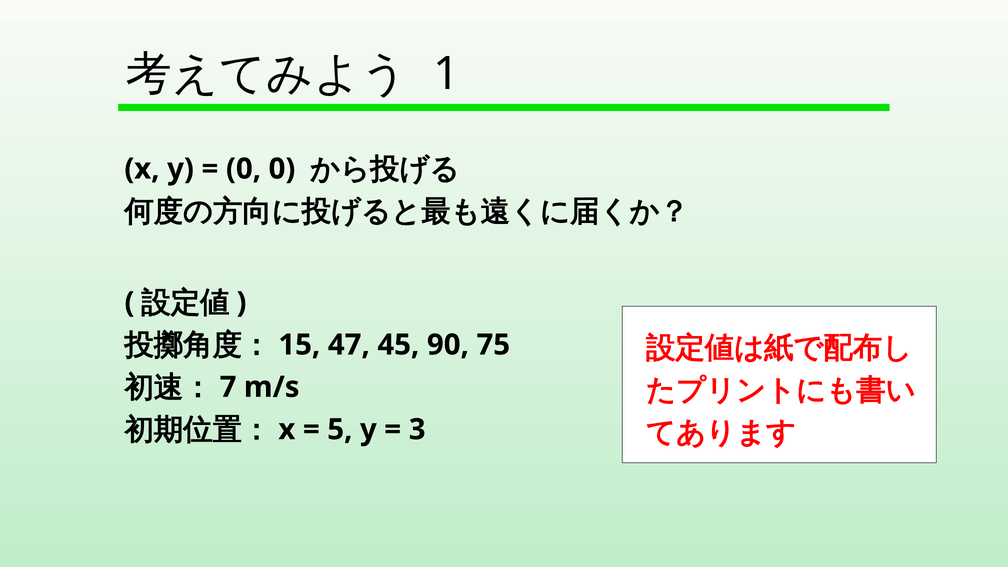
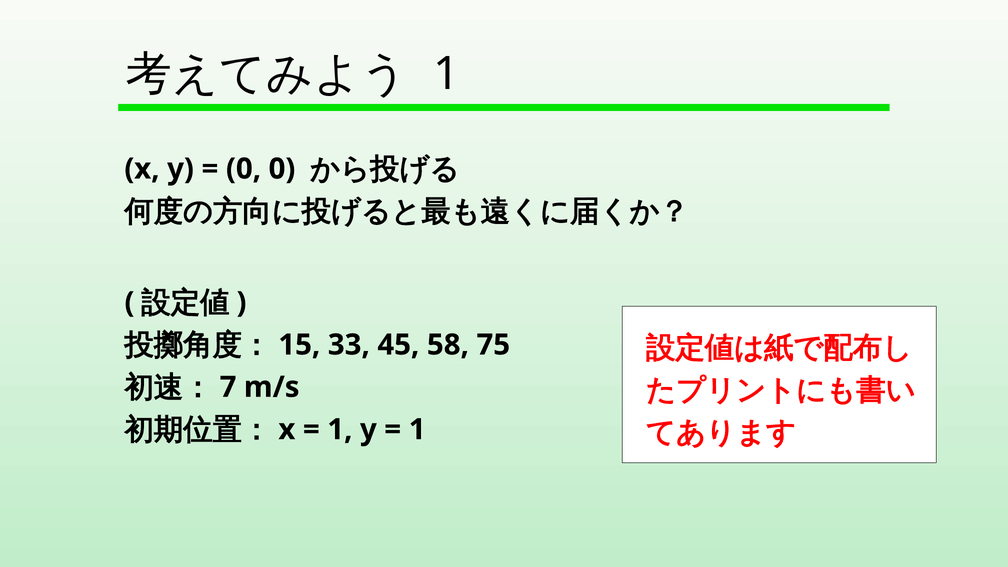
47: 47 -> 33 (349, 345)
90: 90 -> 58 (448, 345)
5: 5 -> 1 (340, 430)
3: 3 -> 1 (417, 430)
